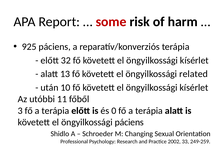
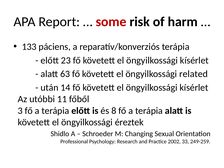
925: 925 -> 133 (29, 47)
32: 32 -> 23 (66, 60)
13: 13 -> 63 (65, 74)
10: 10 -> 14 (65, 88)
0: 0 -> 8 (114, 111)
öngyilkossági páciens: páciens -> éreztek (129, 122)
